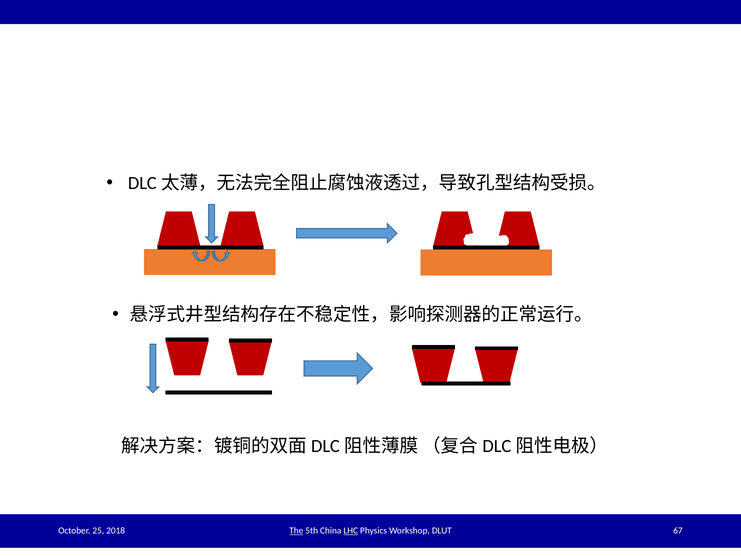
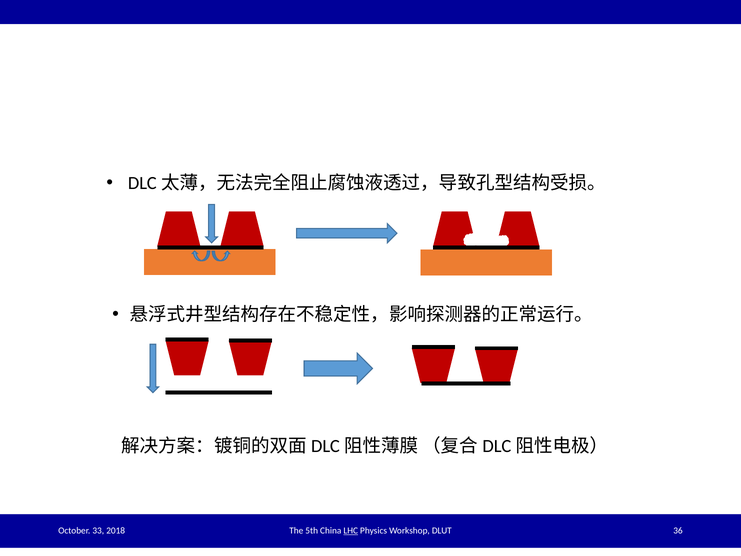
25: 25 -> 33 (98, 531)
The underline: present -> none (296, 531)
67: 67 -> 36 (678, 530)
